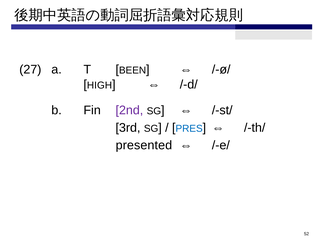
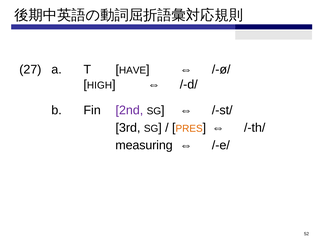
BEEN: BEEN -> HAVE (133, 70)
PRES colour: blue -> orange (189, 128)
presented: presented -> measuring (144, 145)
